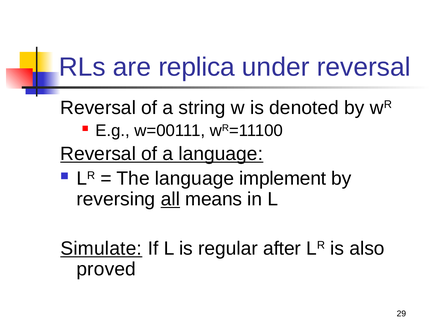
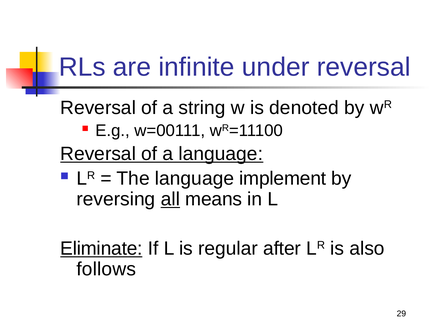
replica: replica -> infinite (197, 67)
Simulate: Simulate -> Eliminate (101, 248)
proved: proved -> follows (106, 269)
